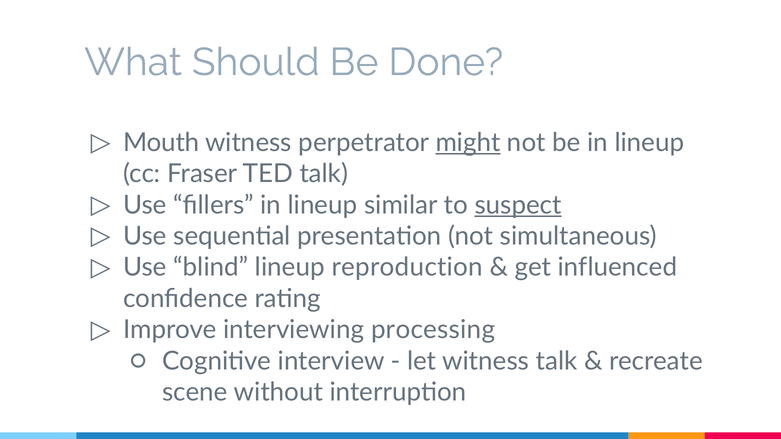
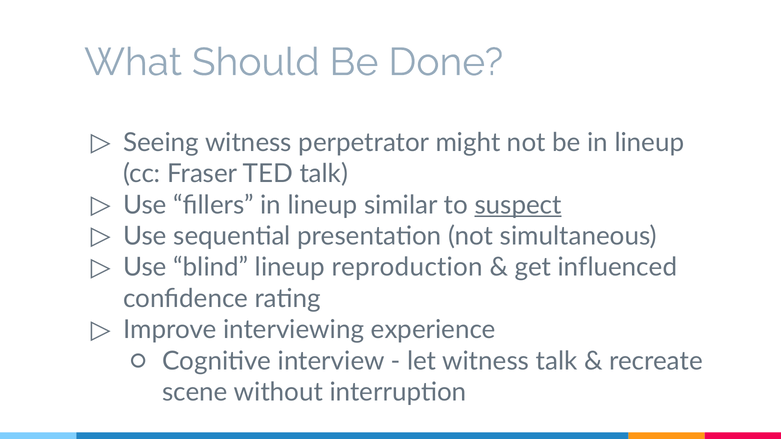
Mouth: Mouth -> Seeing (161, 143)
might underline: present -> none (468, 143)
processing: processing -> experience (433, 330)
